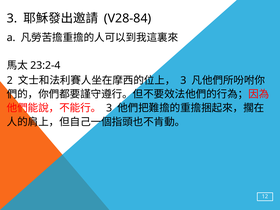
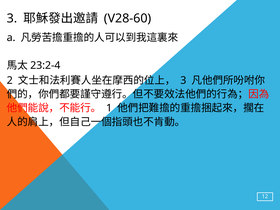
V28-84: V28-84 -> V28-60 (128, 18)
3: 3 -> 1 (109, 108)
